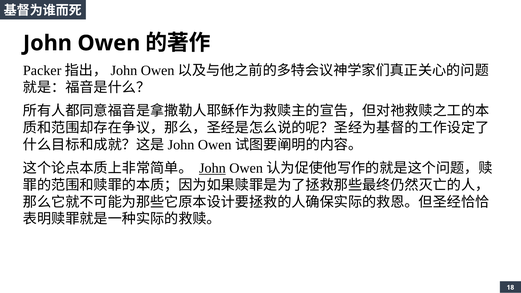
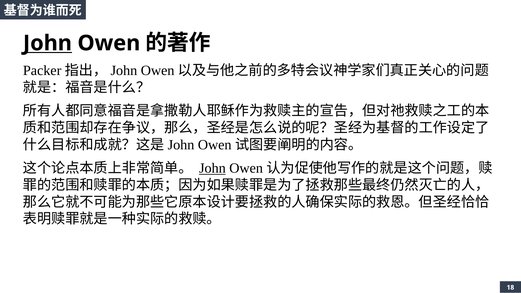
John underline: none -> present (47, 43)
